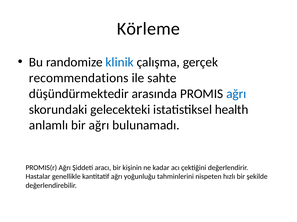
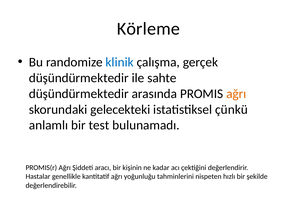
recommendations: recommendations -> düşündürmektedir (79, 78)
ağrı colour: blue -> orange (236, 94)
health: health -> çünkü (231, 110)
bir ağrı: ağrı -> test (99, 126)
